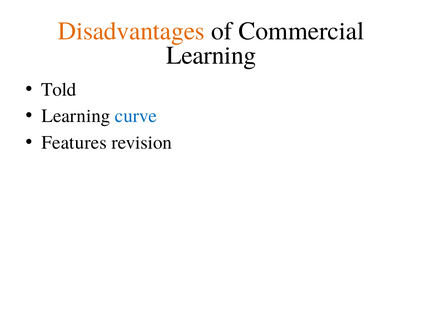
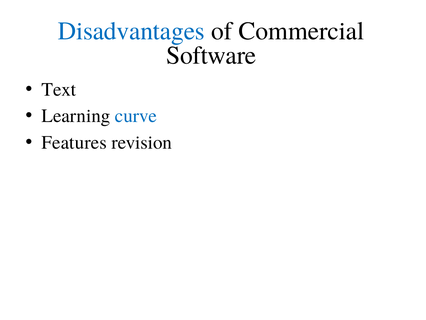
Disadvantages colour: orange -> blue (131, 31)
Learning: Learning -> Software (211, 55)
Told: Told -> Text (59, 89)
